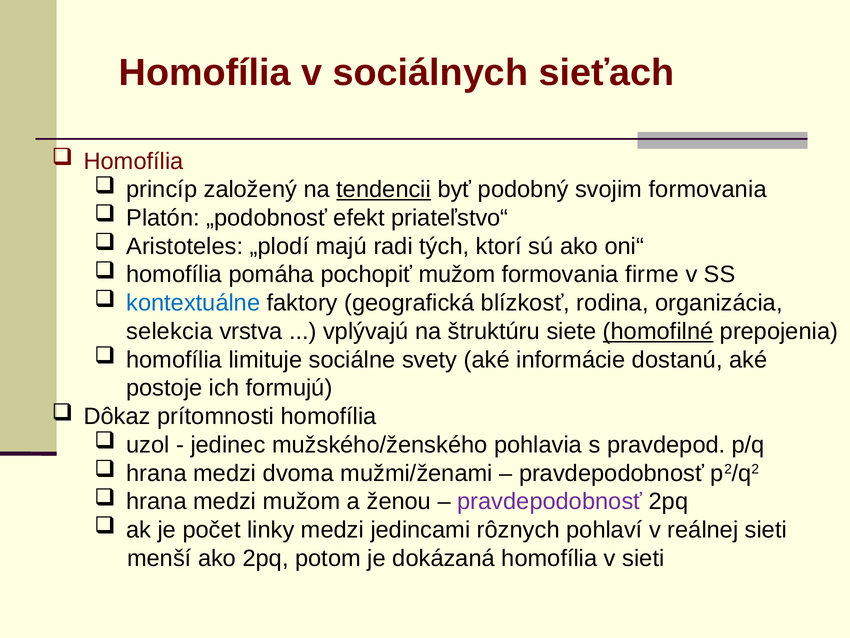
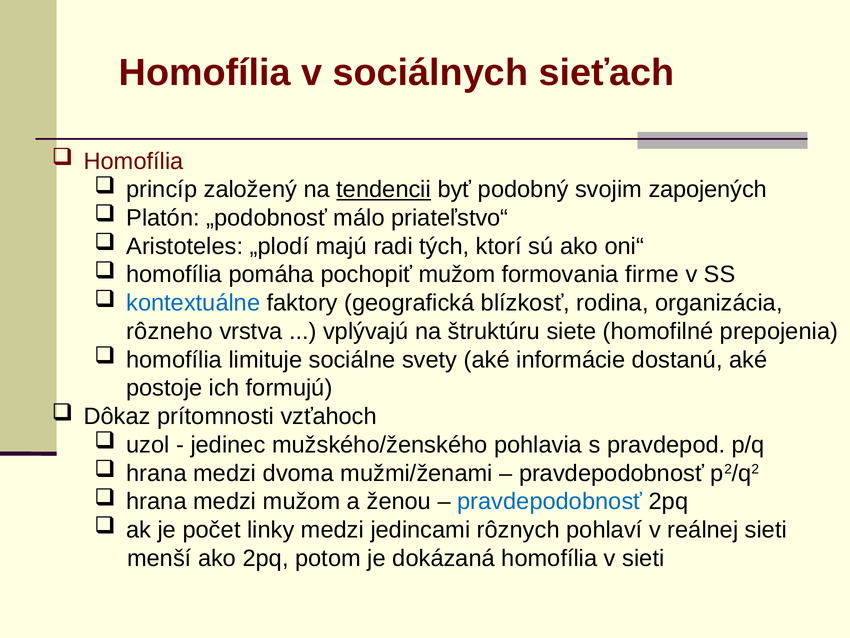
svojim formovania: formovania -> zapojených (708, 189)
efekt: efekt -> málo (359, 218)
selekcia: selekcia -> rôzneho (169, 331)
homofilné underline: present -> none (658, 331)
prítomnosti homofília: homofília -> vzťahoch (329, 416)
pravdepodobnosť colour: purple -> blue (550, 501)
